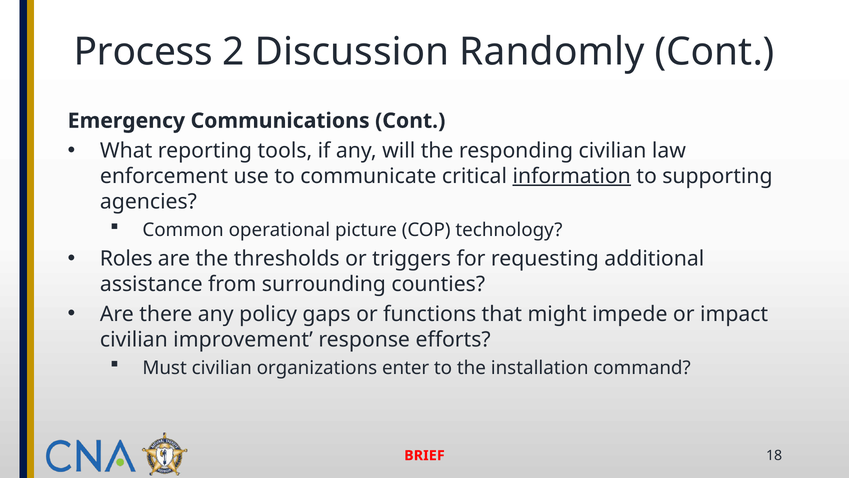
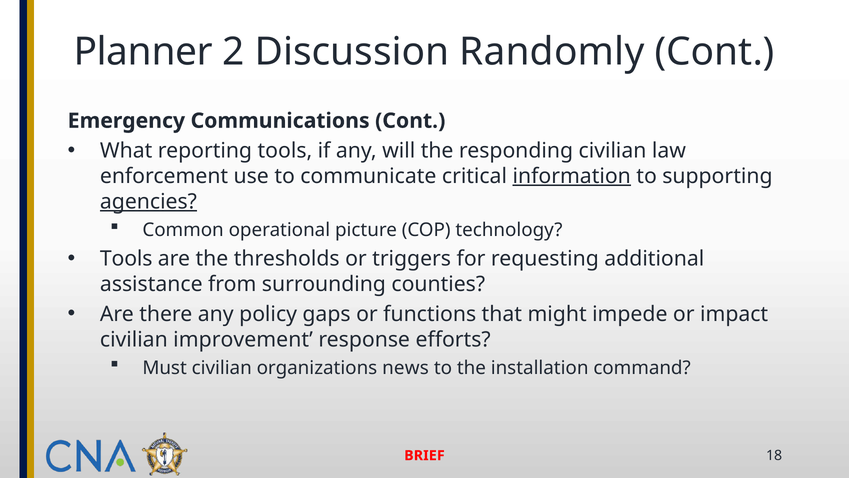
Process: Process -> Planner (143, 52)
agencies underline: none -> present (148, 202)
Roles: Roles -> Tools (126, 258)
enter: enter -> news (406, 368)
